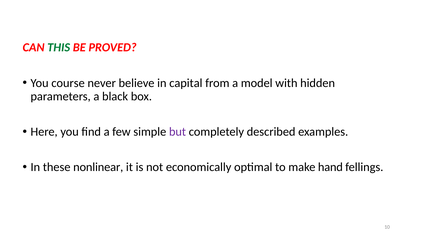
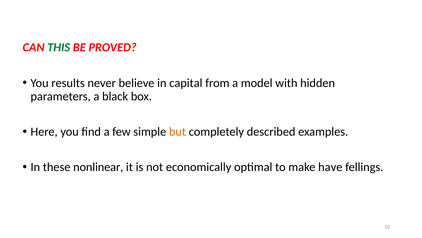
course: course -> results (68, 83)
but colour: purple -> orange (178, 131)
hand: hand -> have (330, 167)
